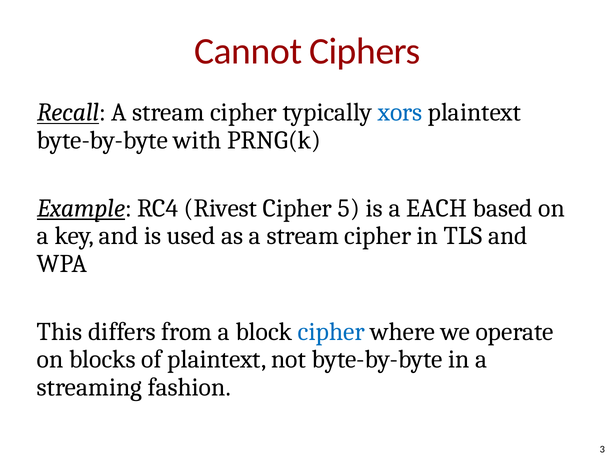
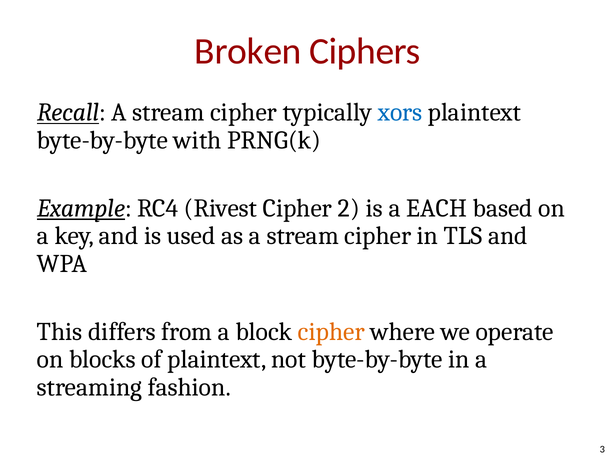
Cannot: Cannot -> Broken (248, 51)
5: 5 -> 2 (349, 208)
cipher colour: blue -> orange (331, 332)
